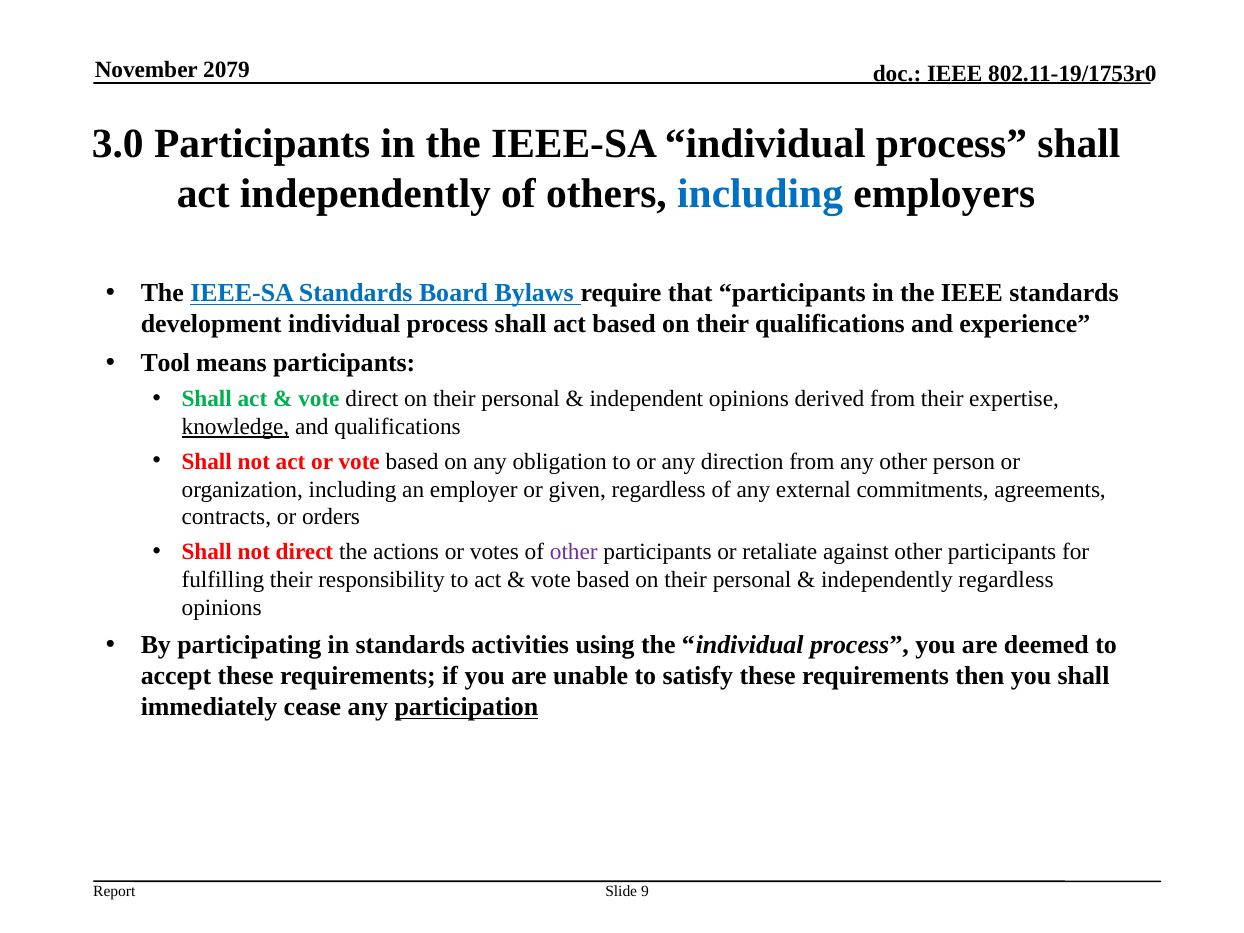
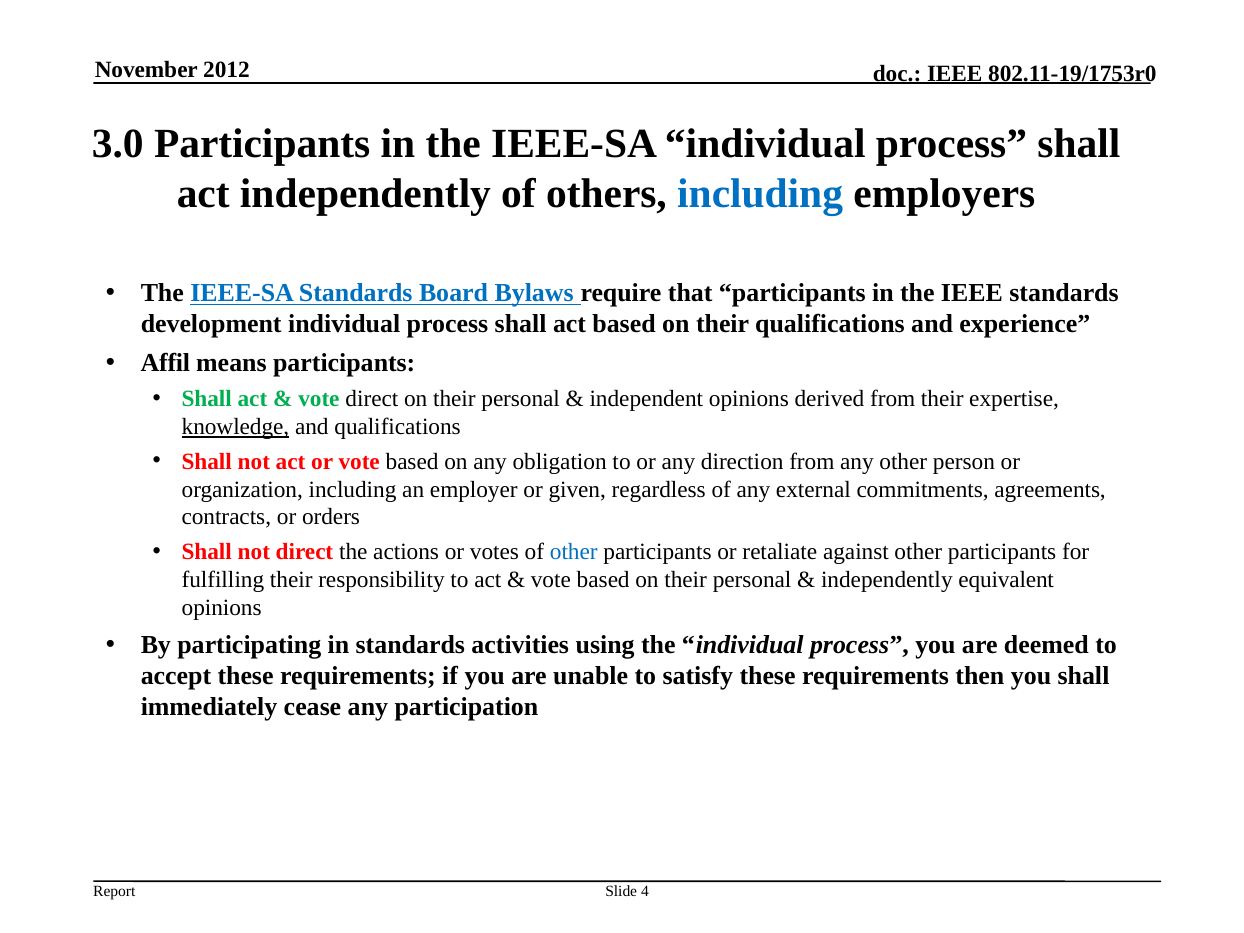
2079: 2079 -> 2012 (226, 70)
Tool: Tool -> Affil (165, 363)
other colour: purple -> blue (574, 552)
independently regardless: regardless -> equivalent (1006, 580)
participation underline: present -> none (466, 707)
9: 9 -> 4 (645, 891)
